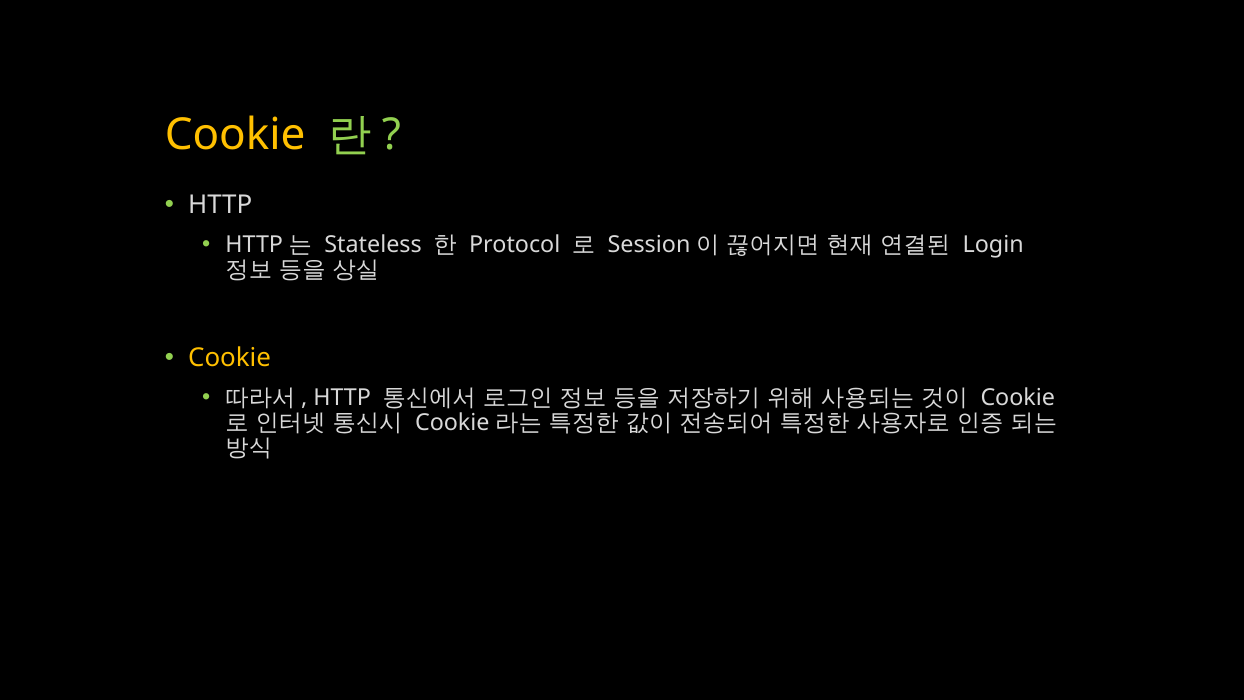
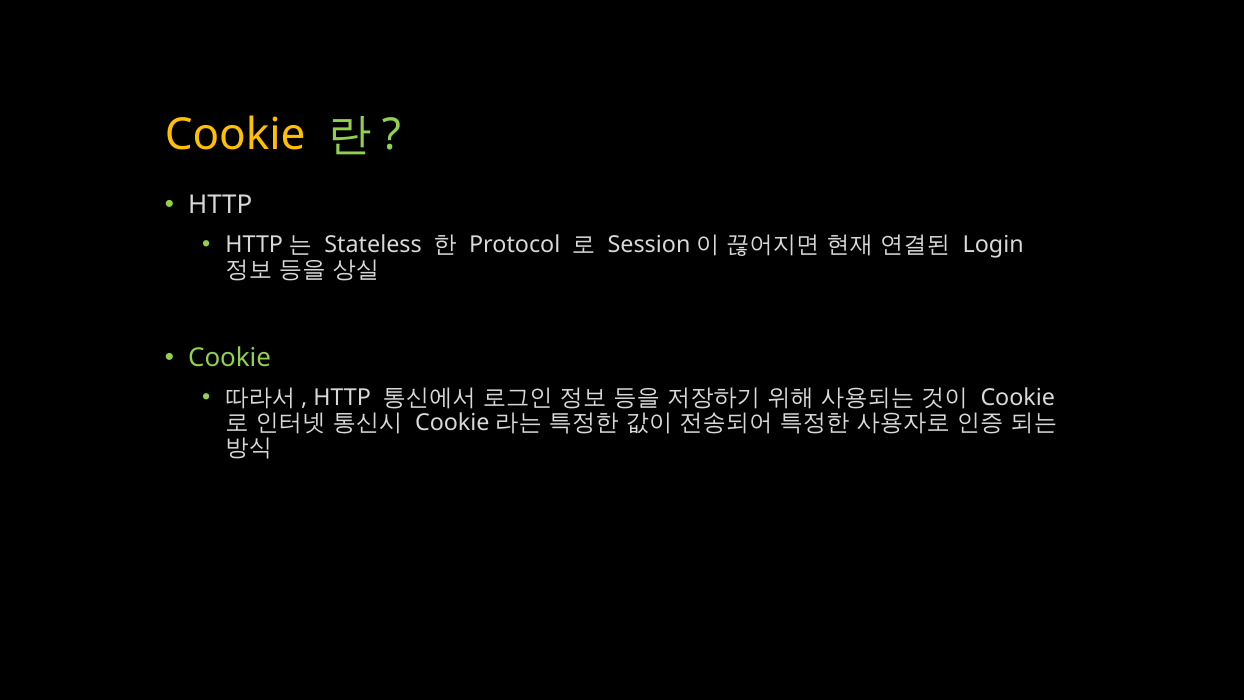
Cookie colour: yellow -> light green (230, 358)
